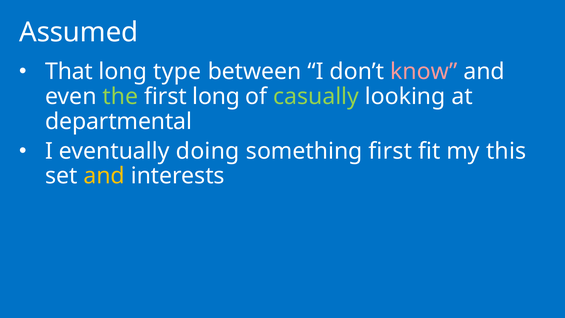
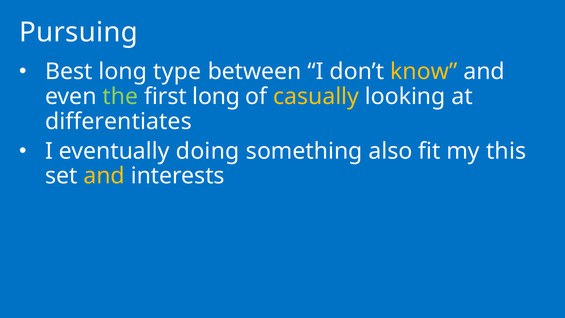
Assumed: Assumed -> Pursuing (79, 32)
That: That -> Best (69, 72)
know colour: pink -> yellow (424, 72)
casually colour: light green -> yellow (316, 97)
departmental: departmental -> differentiates (118, 121)
something first: first -> also (390, 151)
